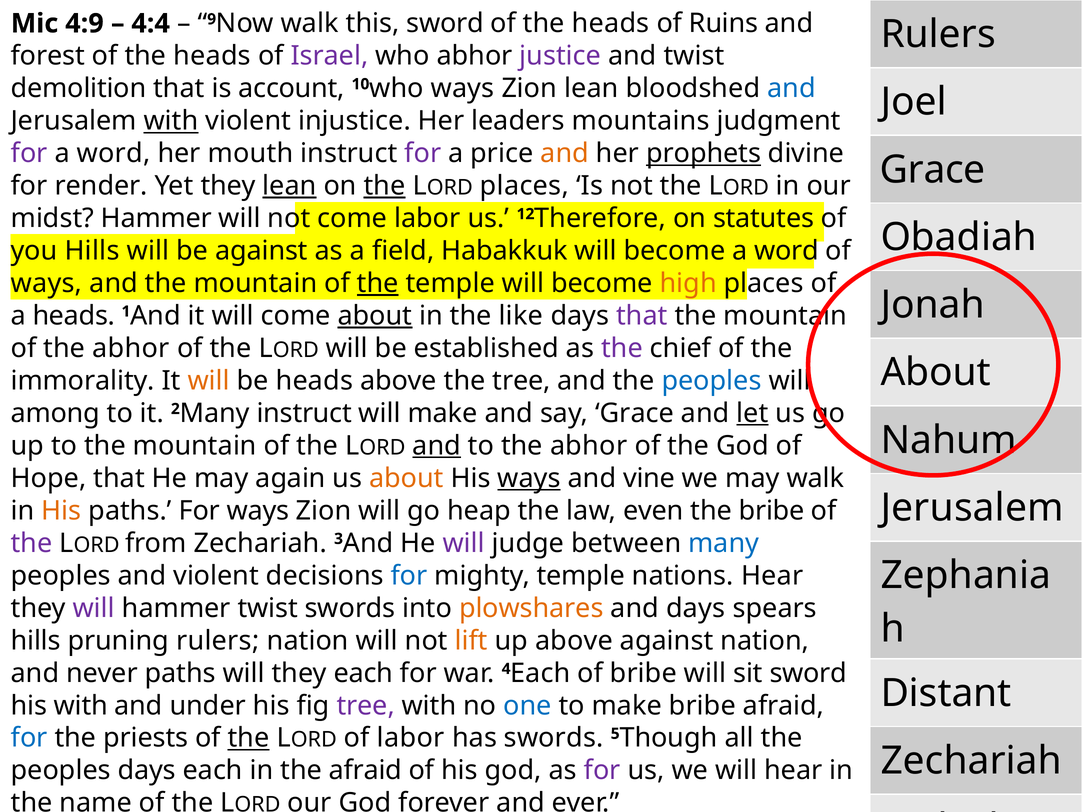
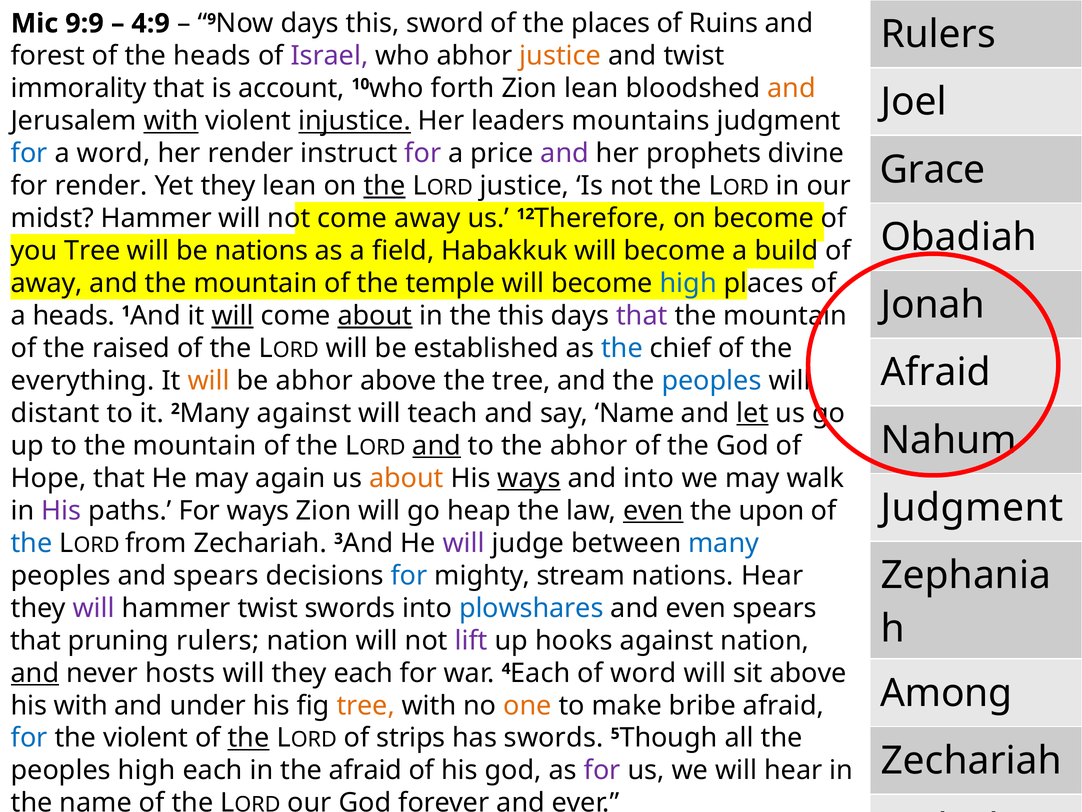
4:9: 4:9 -> 9:9 (84, 23)
4:4: 4:4 -> 4:9 (151, 23)
9Now walk: walk -> days (310, 23)
heads: heads -> places (611, 23)
justice colour: purple -> orange (560, 56)
demolition: demolition -> immorality (79, 88)
10who ways: ways -> forth (463, 88)
and colour: blue -> orange (791, 88)
injustice underline: none -> present (355, 121)
for colour: purple -> blue (29, 153)
her mouth: mouth -> render (251, 153)
and colour: orange -> purple (565, 153)
prophets underline: present -> none (704, 153)
lean underline: present -> none (290, 186)
places: places -> justice (525, 186)
come labor: labor -> away (427, 218)
on statutes: statutes -> become (764, 218)
you Hills: Hills -> Tree (92, 251)
be against: against -> nations (261, 251)
become a word: word -> build (786, 251)
ways: ways -> away (47, 283)
the underline: present -> none (378, 283)
high colour: orange -> blue (688, 283)
will underline: none -> present (233, 316)
the like: like -> this (521, 316)
of the abhor: abhor -> raised (131, 348)
the colour: purple -> blue (622, 348)
About: About -> Afraid (936, 372)
immorality: immorality -> everything (83, 381)
be heads: heads -> abhor (314, 381)
among: among -> distant (55, 413)
2Many instruct: instruct -> against (304, 413)
will make: make -> teach (443, 413)
say Grace: Grace -> Name (635, 413)
and vine: vine -> into (649, 478)
Jerusalem: Jerusalem -> Judgment (972, 508)
His colour: orange -> purple (61, 510)
even underline: none -> present (653, 510)
the bribe: bribe -> upon (772, 510)
the colour: purple -> blue (32, 543)
and violent: violent -> spears (216, 575)
mighty temple: temple -> stream (581, 575)
plowshares colour: orange -> blue (531, 608)
and days: days -> even (696, 608)
hills: hills -> that (36, 640)
lift colour: orange -> purple (471, 640)
up above: above -> hooks (574, 640)
and underline: none -> present (35, 673)
never paths: paths -> hosts (180, 673)
of bribe: bribe -> word (643, 673)
sit sword: sword -> above (808, 673)
Distant: Distant -> Among (946, 693)
tree colour: purple -> orange (366, 705)
one colour: blue -> orange (528, 705)
the priests: priests -> violent (146, 738)
of labor: labor -> strips (411, 738)
peoples days: days -> high (147, 770)
